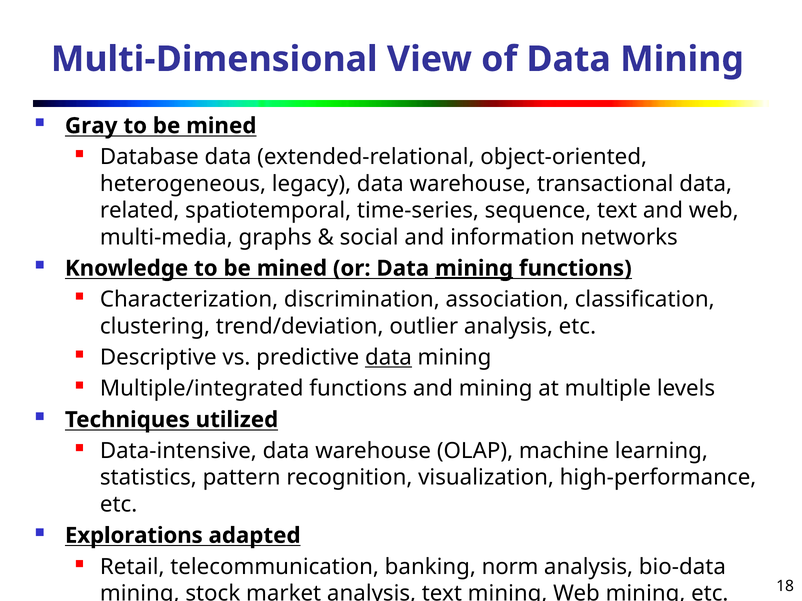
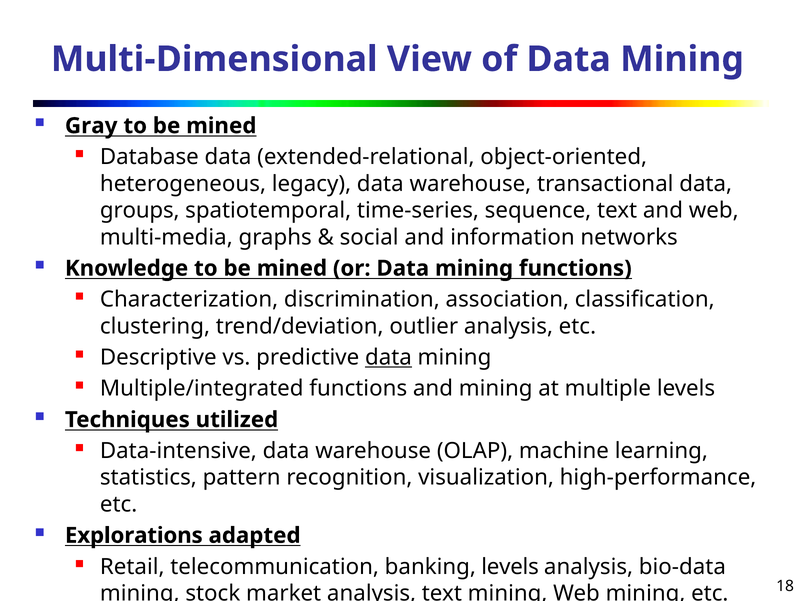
related: related -> groups (140, 211)
mining underline: present -> none (474, 269)
banking norm: norm -> levels (510, 567)
